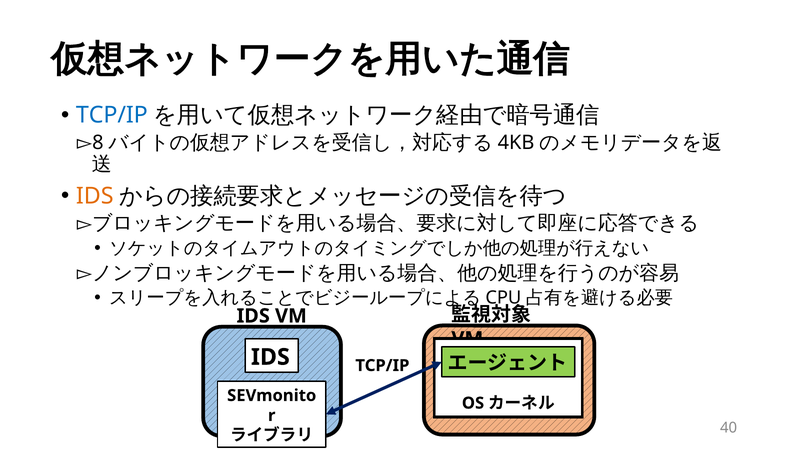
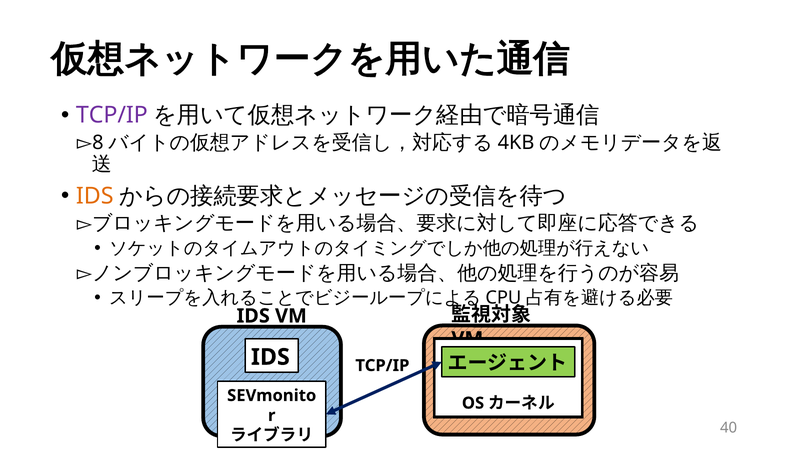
TCP/IP colour: blue -> purple (112, 115)
